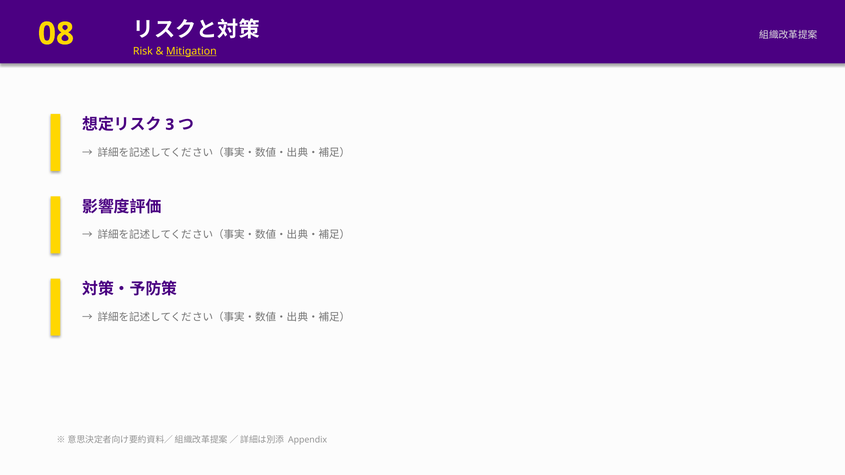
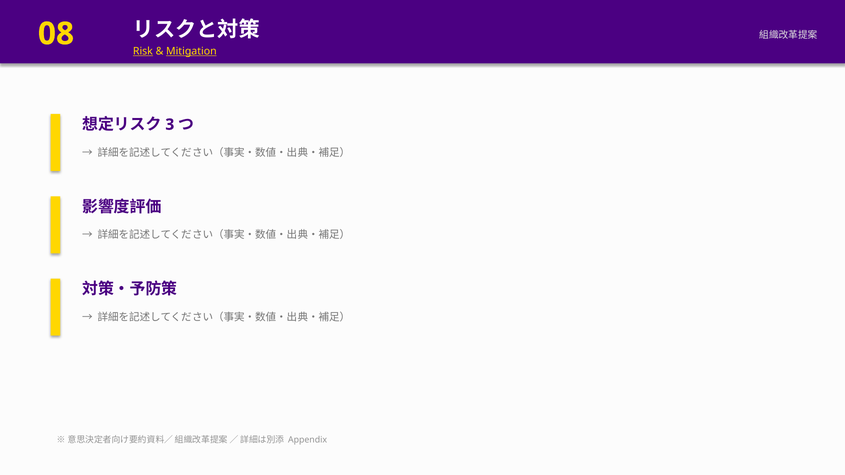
Risk underline: none -> present (143, 51)
